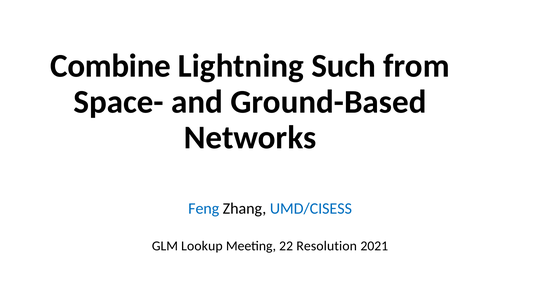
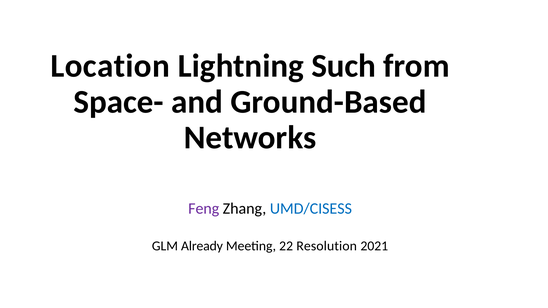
Combine: Combine -> Location (110, 66)
Feng colour: blue -> purple (204, 209)
Lookup: Lookup -> Already (202, 246)
